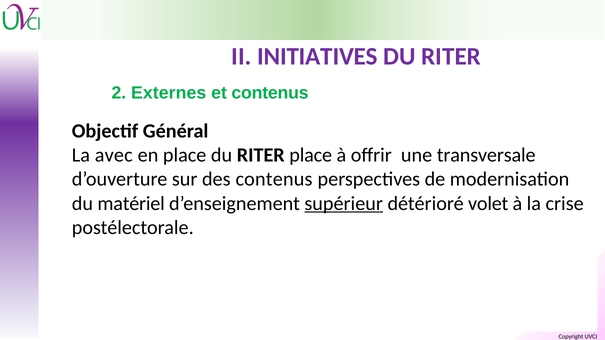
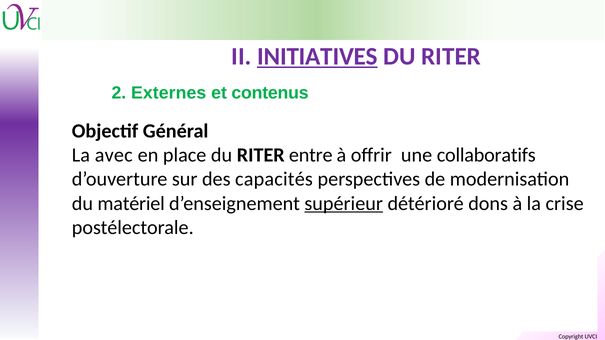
INITIATIVES underline: none -> present (318, 56)
RITER place: place -> entre (311, 155)
transversale: transversale -> collaboratifs (486, 155)
des contenus: contenus -> capacités (274, 179)
volet: volet -> dons (488, 204)
